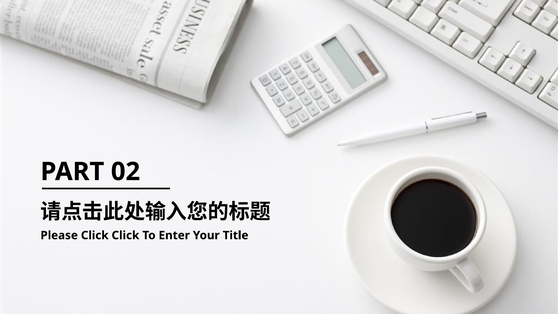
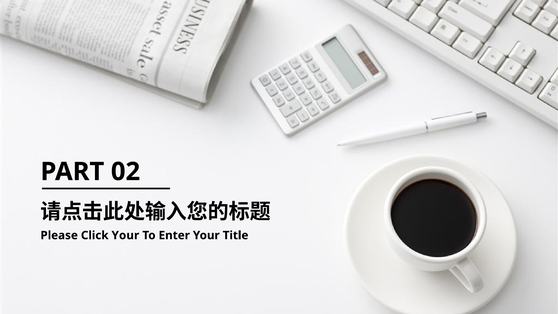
Click Click: Click -> Your (125, 235)
